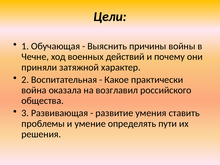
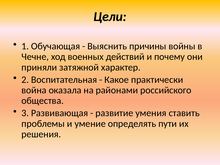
возглавил: возглавил -> районами (117, 90)
